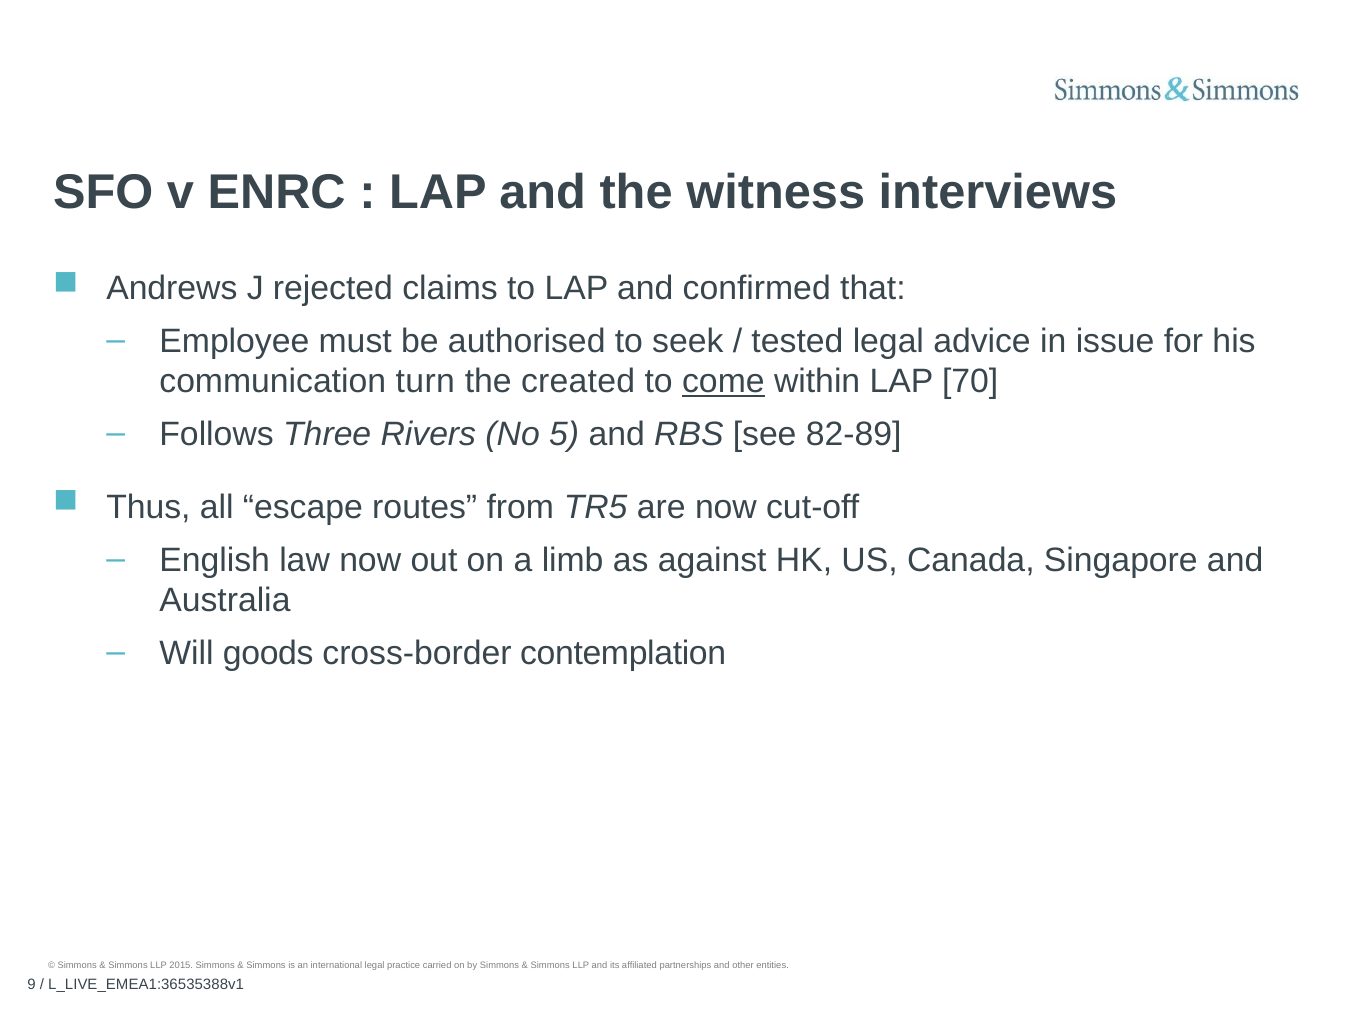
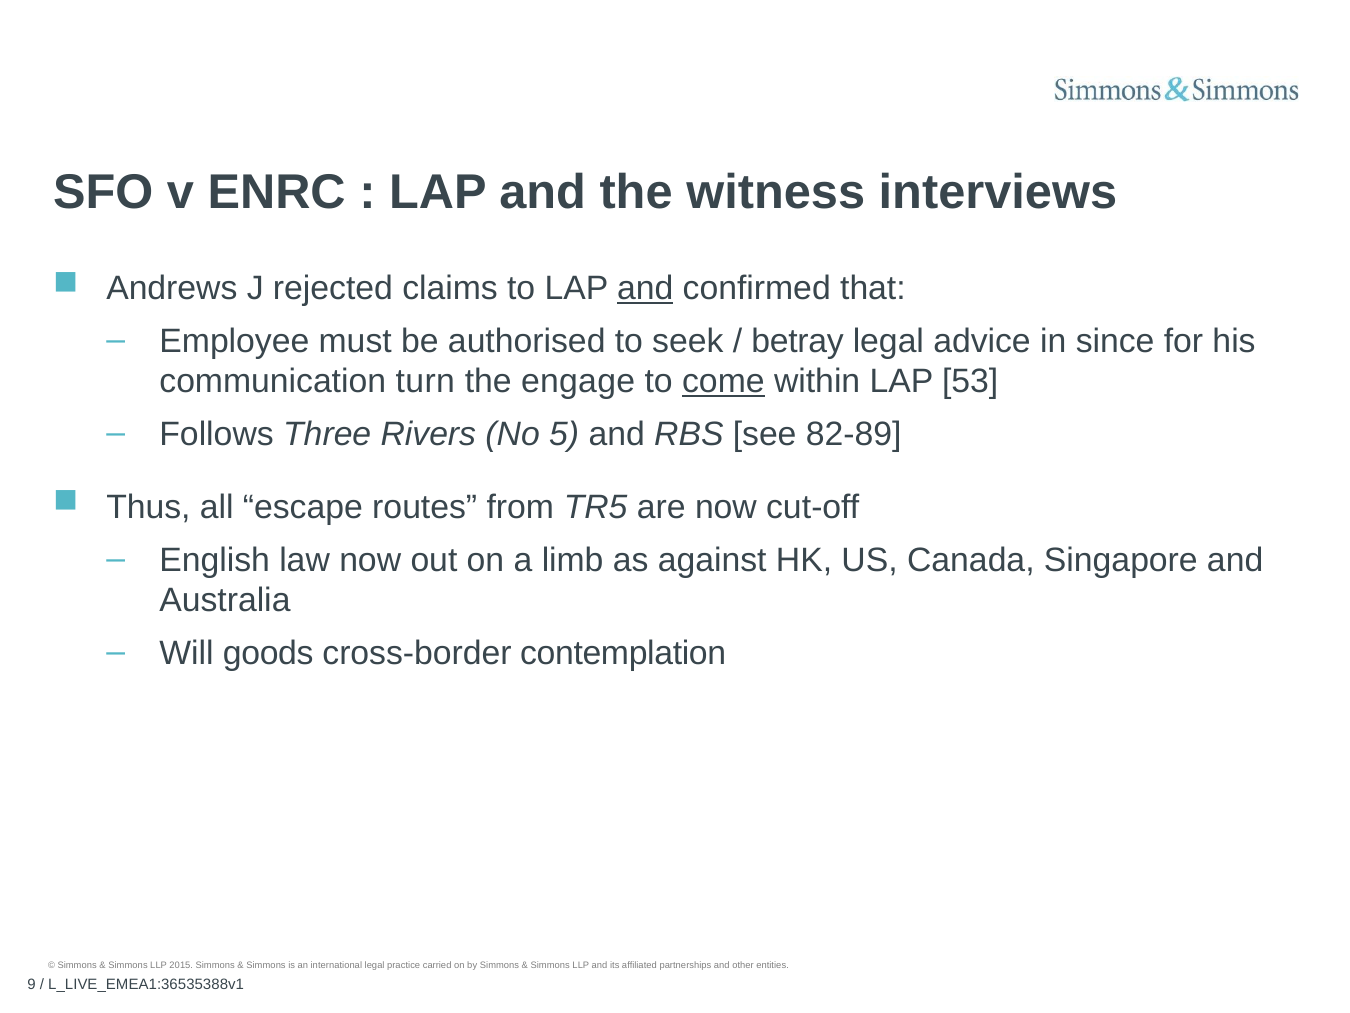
and underline: none -> present (645, 288)
tested: tested -> betray (798, 341)
issue: issue -> since (1115, 341)
created: created -> engage (578, 382)
70: 70 -> 53 (970, 382)
